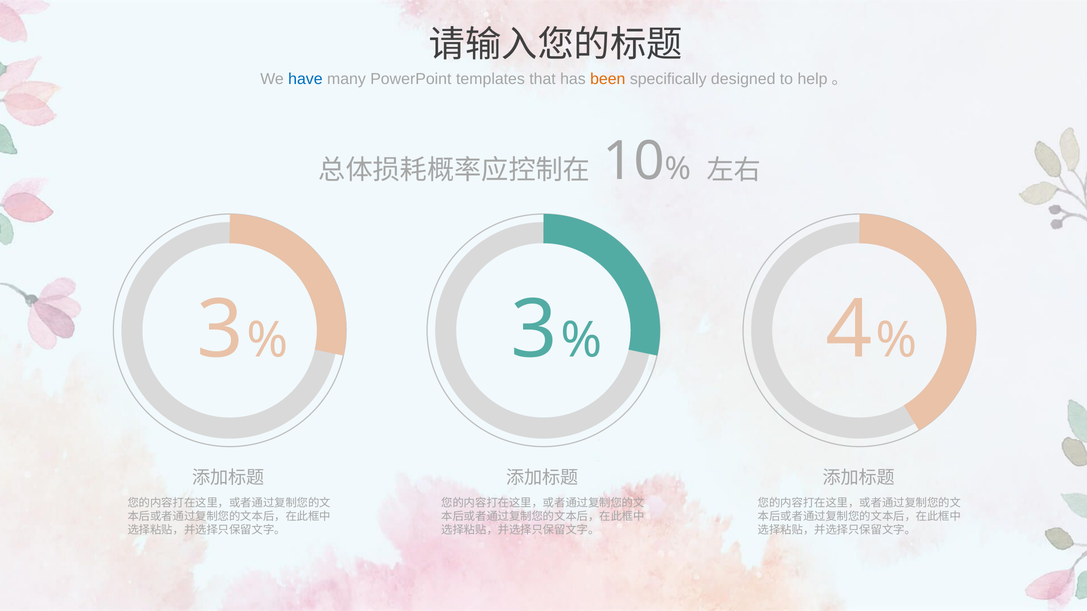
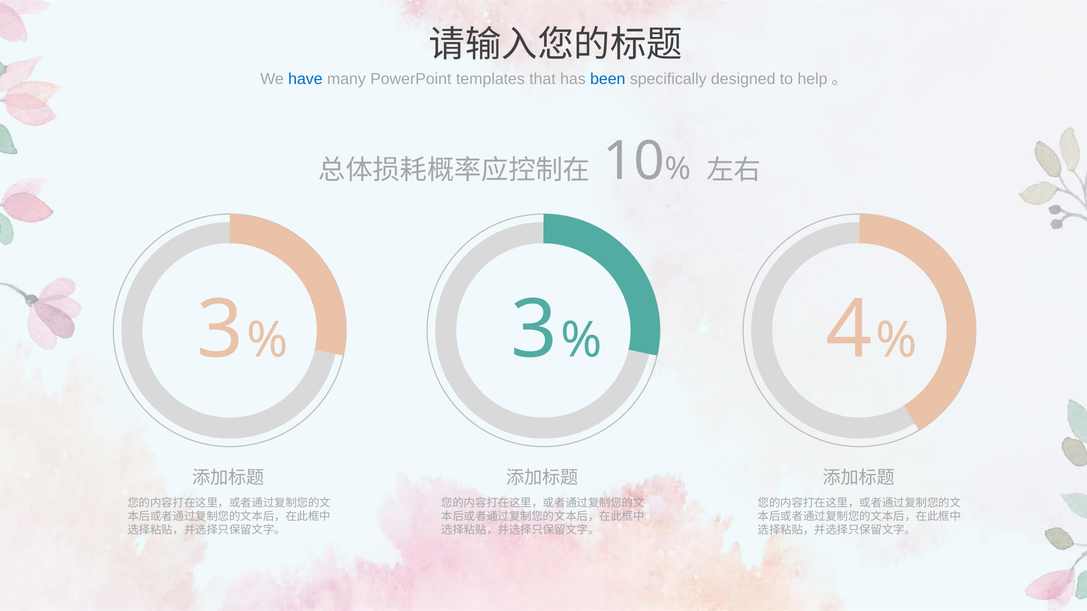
been colour: orange -> blue (608, 79)
